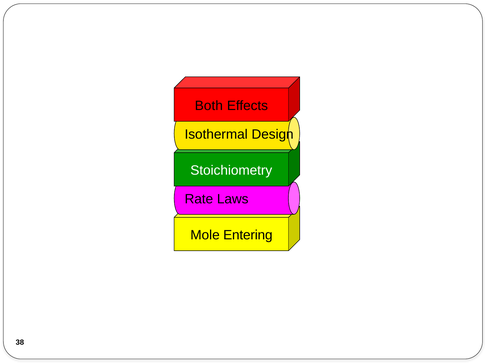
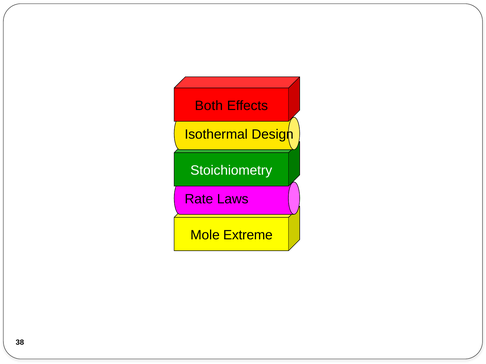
Entering: Entering -> Extreme (248, 235)
